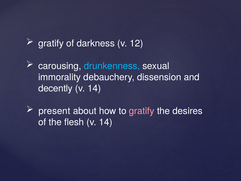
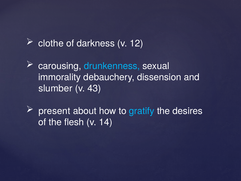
gratify: gratify -> clothe (51, 43)
decently: decently -> slumber (55, 88)
14: 14 -> 43 (94, 88)
gratify colour: pink -> light blue (142, 111)
